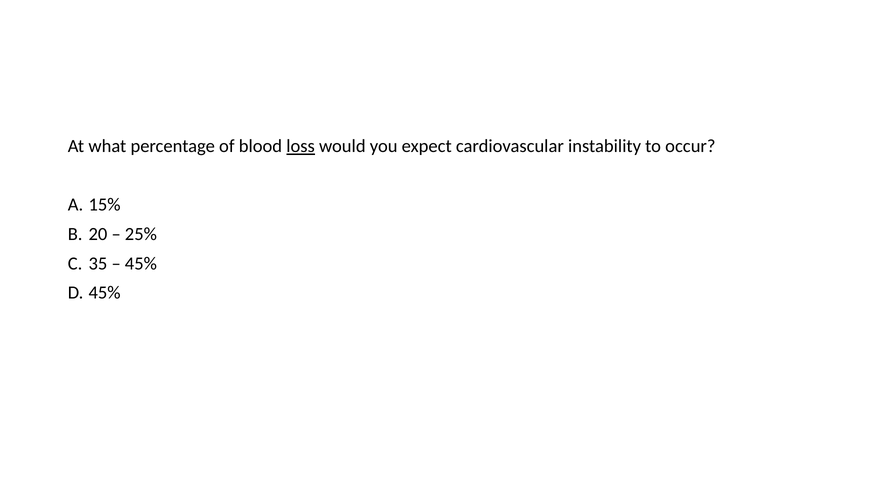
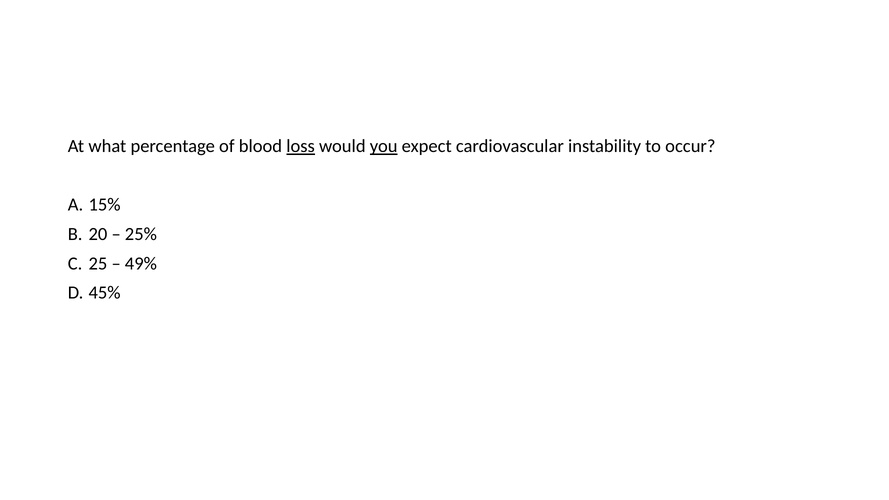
you underline: none -> present (384, 146)
35: 35 -> 25 (98, 263)
45%: 45% -> 49% (141, 263)
